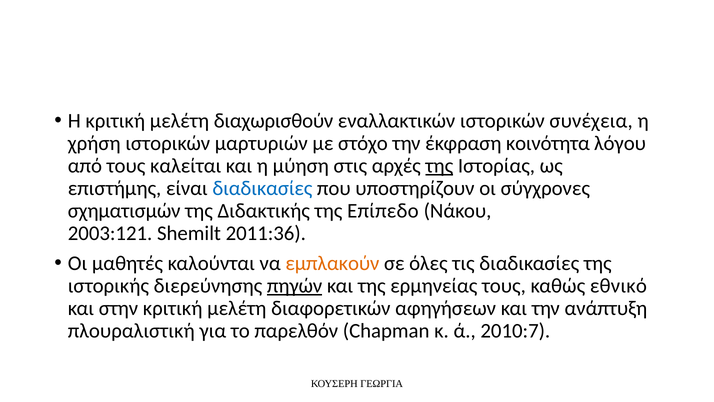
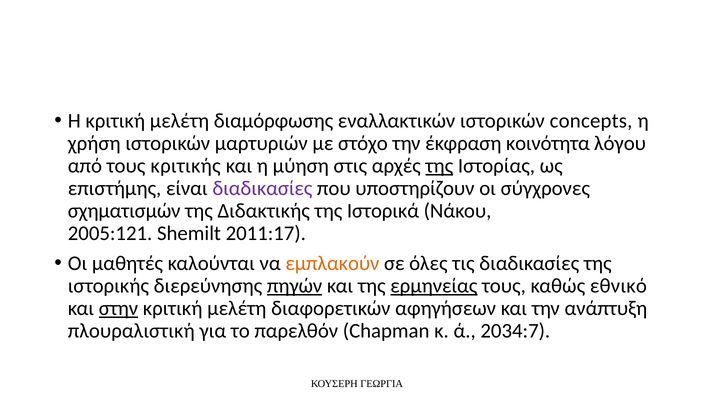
διαχωρισθούν: διαχωρισθούν -> διαμόρφωσης (273, 121)
συνέχεια: συνέχεια -> concepts (591, 121)
καλείται: καλείται -> κριτικής (186, 166)
διαδικασίες colour: blue -> purple (262, 188)
Επίπεδο: Επίπεδο -> Ιστορικά (383, 211)
2003:121: 2003:121 -> 2005:121 (110, 233)
2011:36: 2011:36 -> 2011:17 (266, 233)
ερμηνείας underline: none -> present (434, 286)
στην underline: none -> present (118, 308)
2010:7: 2010:7 -> 2034:7 (515, 331)
